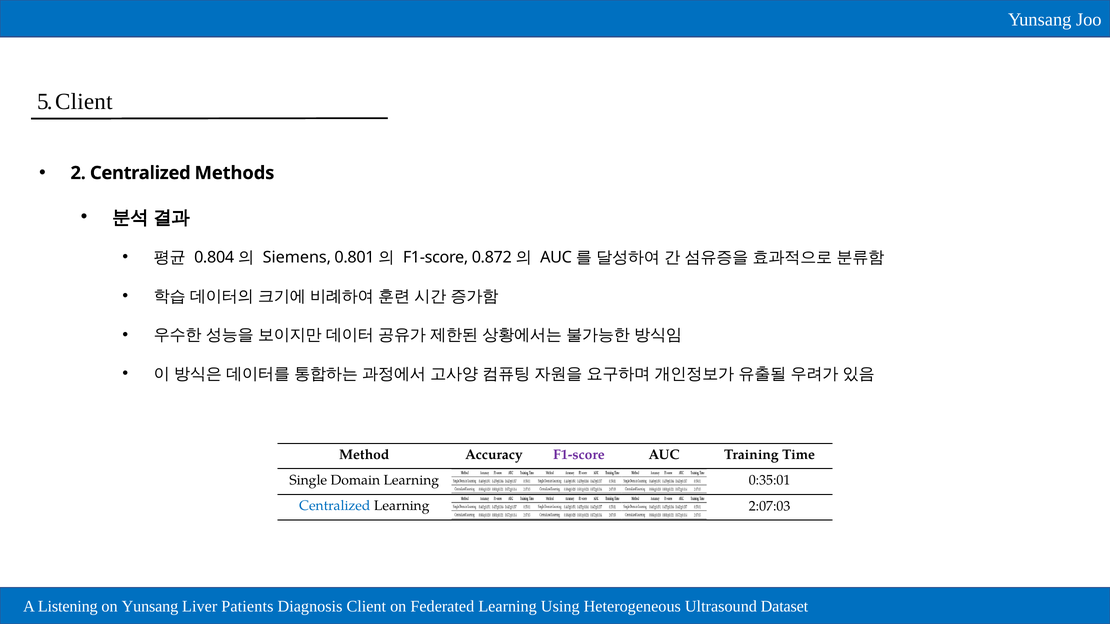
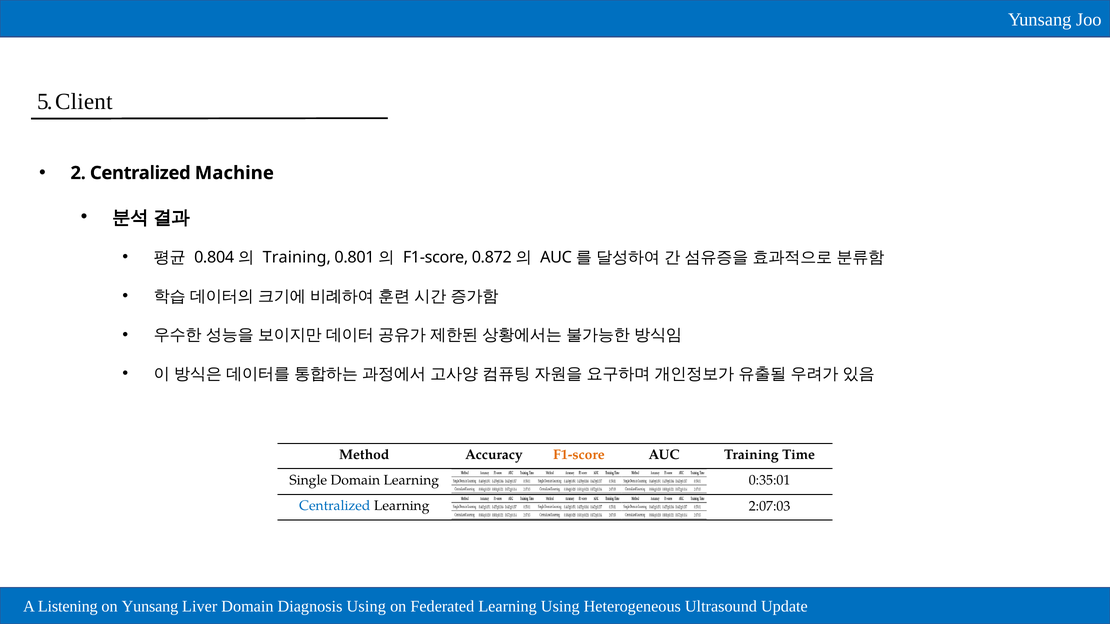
Methods: Methods -> Machine (234, 173)
Siemens: Siemens -> Training (297, 258)
F1-score colour: purple -> orange (579, 455)
Liver Patients: Patients -> Domain (247, 607)
Diagnosis Client: Client -> Using (366, 607)
Dataset: Dataset -> Update (784, 607)
